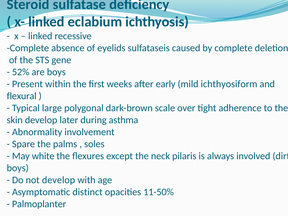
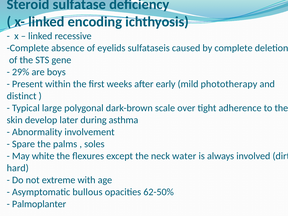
eclabium: eclabium -> encoding (95, 22)
52%: 52% -> 29% (21, 72)
ichthyosiform: ichthyosiform -> phototherapy (229, 84)
flexural: flexural -> distinct (22, 96)
pilaris: pilaris -> water (184, 156)
boys: boys -> hard (18, 168)
not develop: develop -> extreme (59, 180)
distinct: distinct -> bullous (88, 192)
11-50%: 11-50% -> 62-50% (159, 192)
